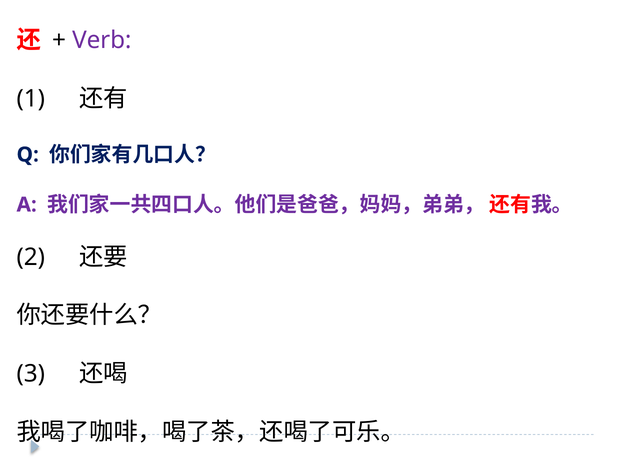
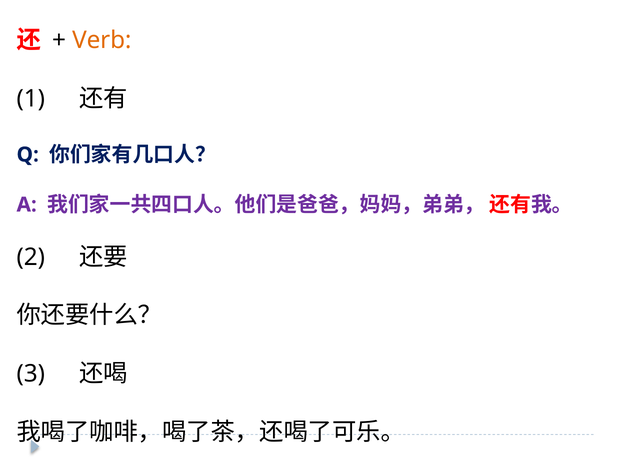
Verb colour: purple -> orange (102, 40)
